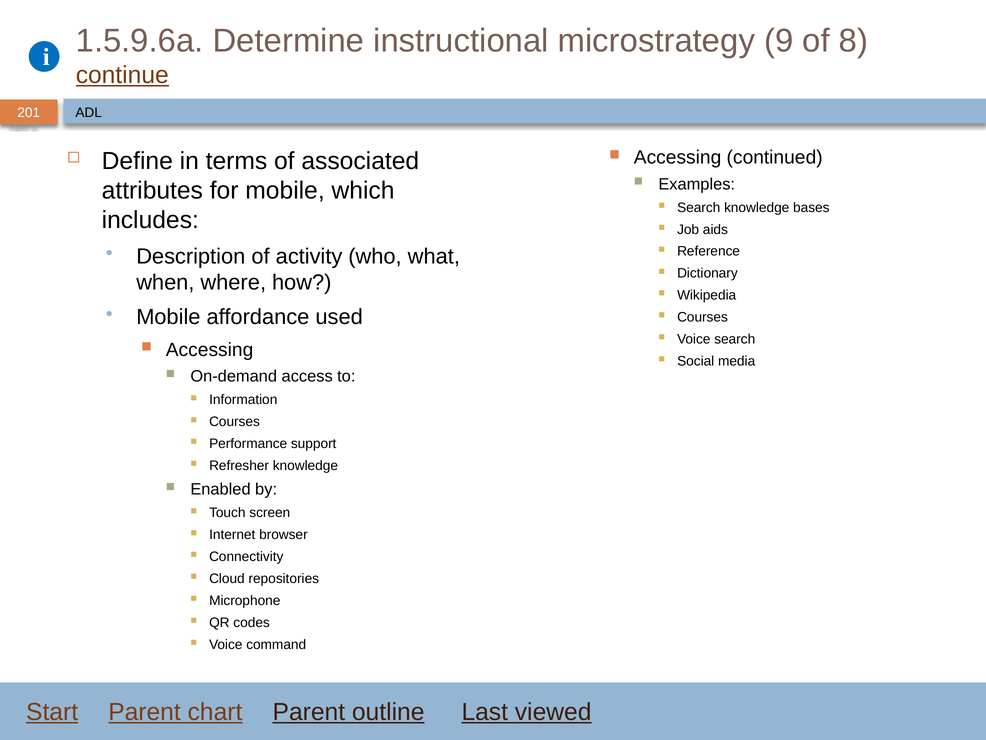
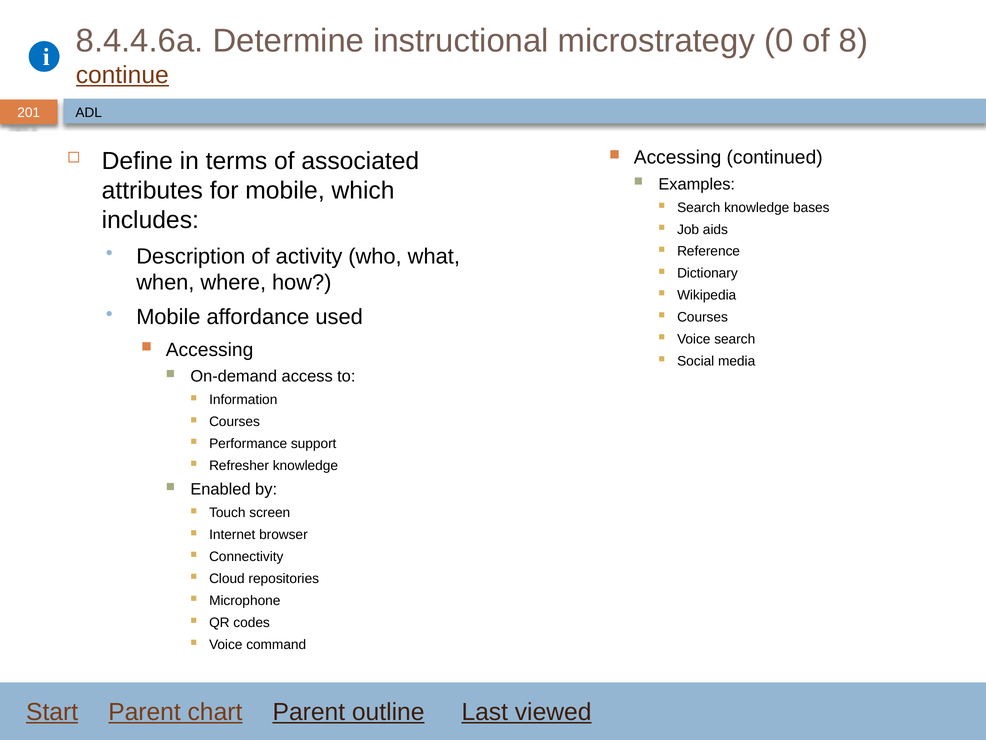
1.5.9.6a: 1.5.9.6a -> 8.4.4.6a (140, 41)
9: 9 -> 0 (779, 41)
